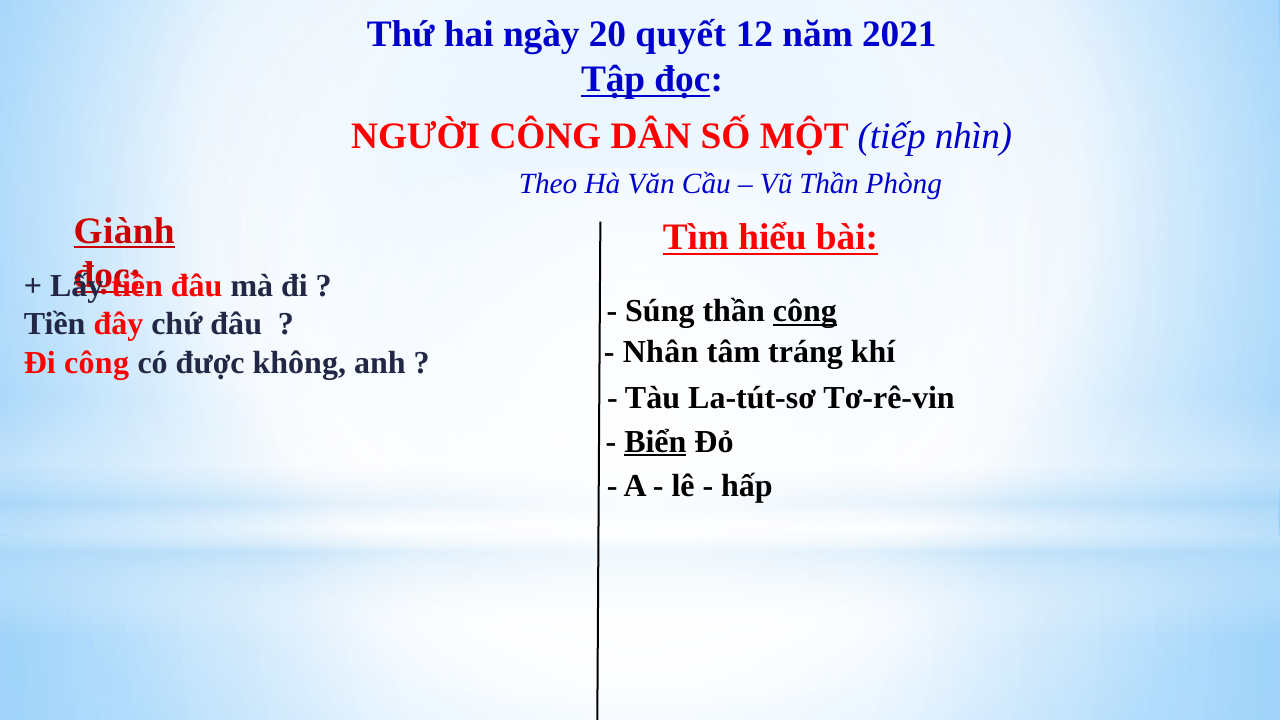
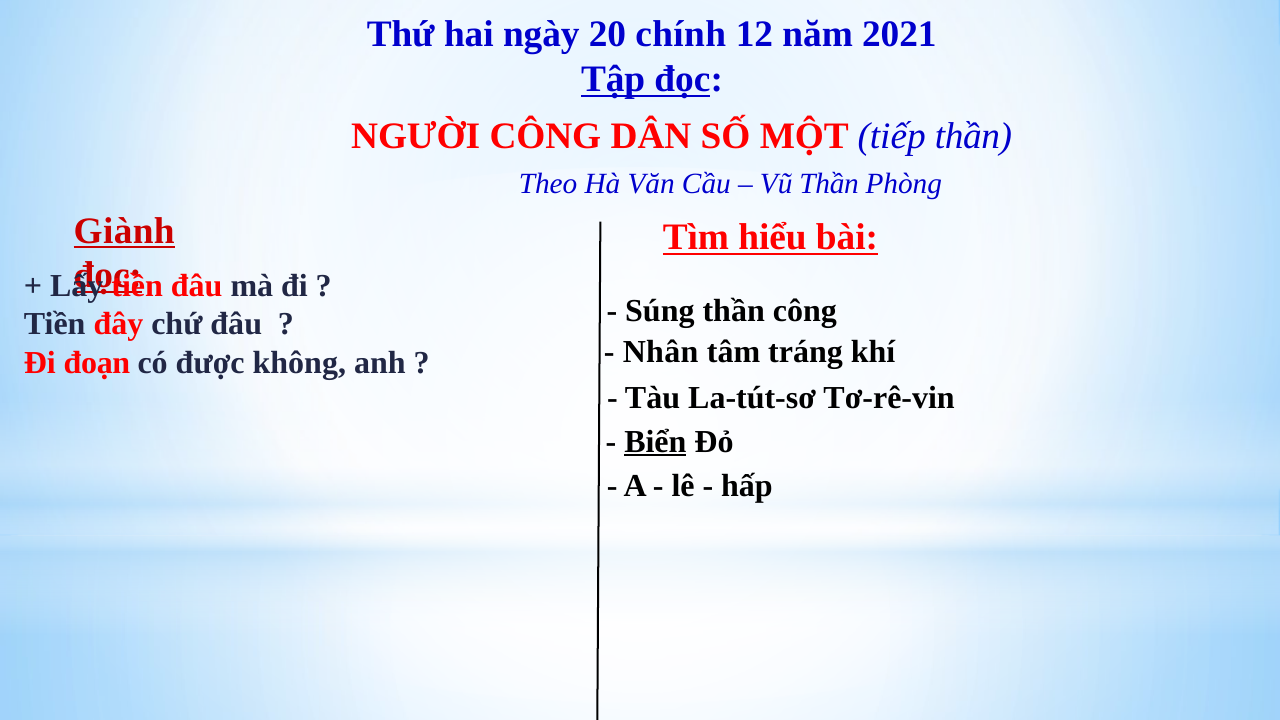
quyết: quyết -> chính (681, 34)
tiếp nhìn: nhìn -> thần (973, 136)
công underline: present -> none (805, 311)
Đi công: công -> đoạn (97, 363)
